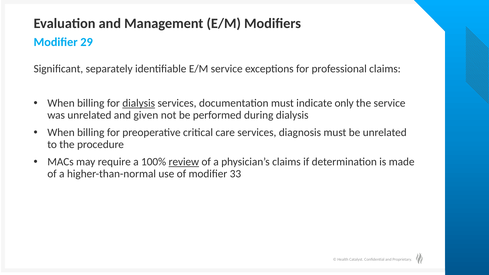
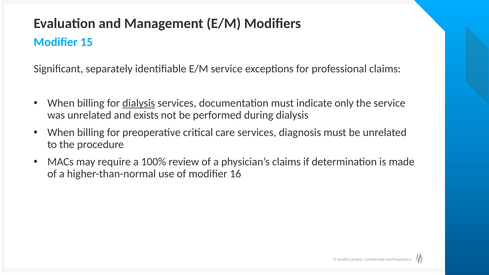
29: 29 -> 15 (87, 42)
given: given -> exists (146, 115)
review underline: present -> none (184, 162)
33: 33 -> 16 (235, 174)
